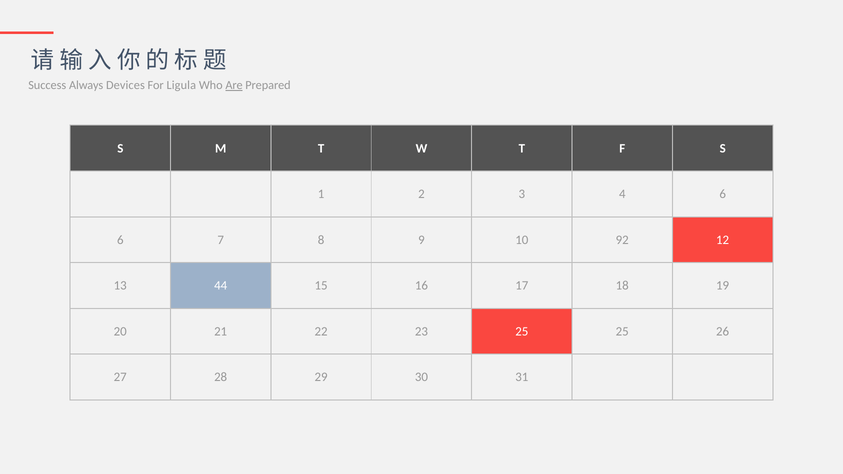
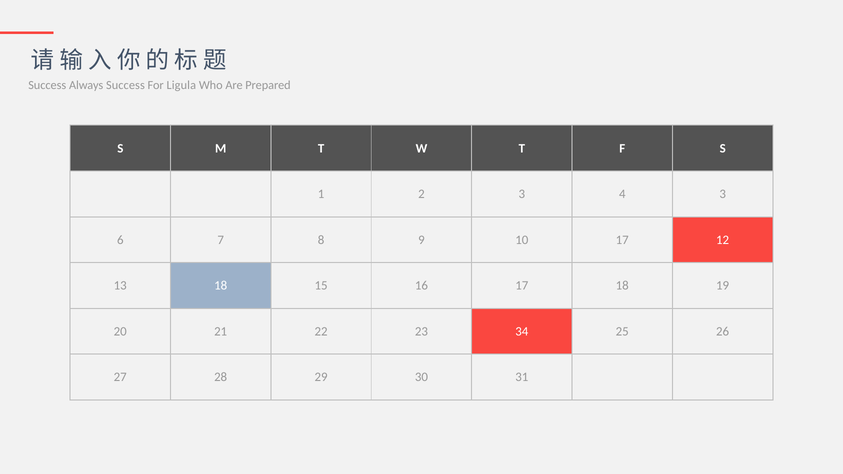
Always Devices: Devices -> Success (125, 85)
Are underline: present -> none (234, 85)
4 6: 6 -> 3 (723, 194)
10 92: 92 -> 17 (622, 240)
13 44: 44 -> 18 (221, 286)
23 25: 25 -> 34 (522, 332)
